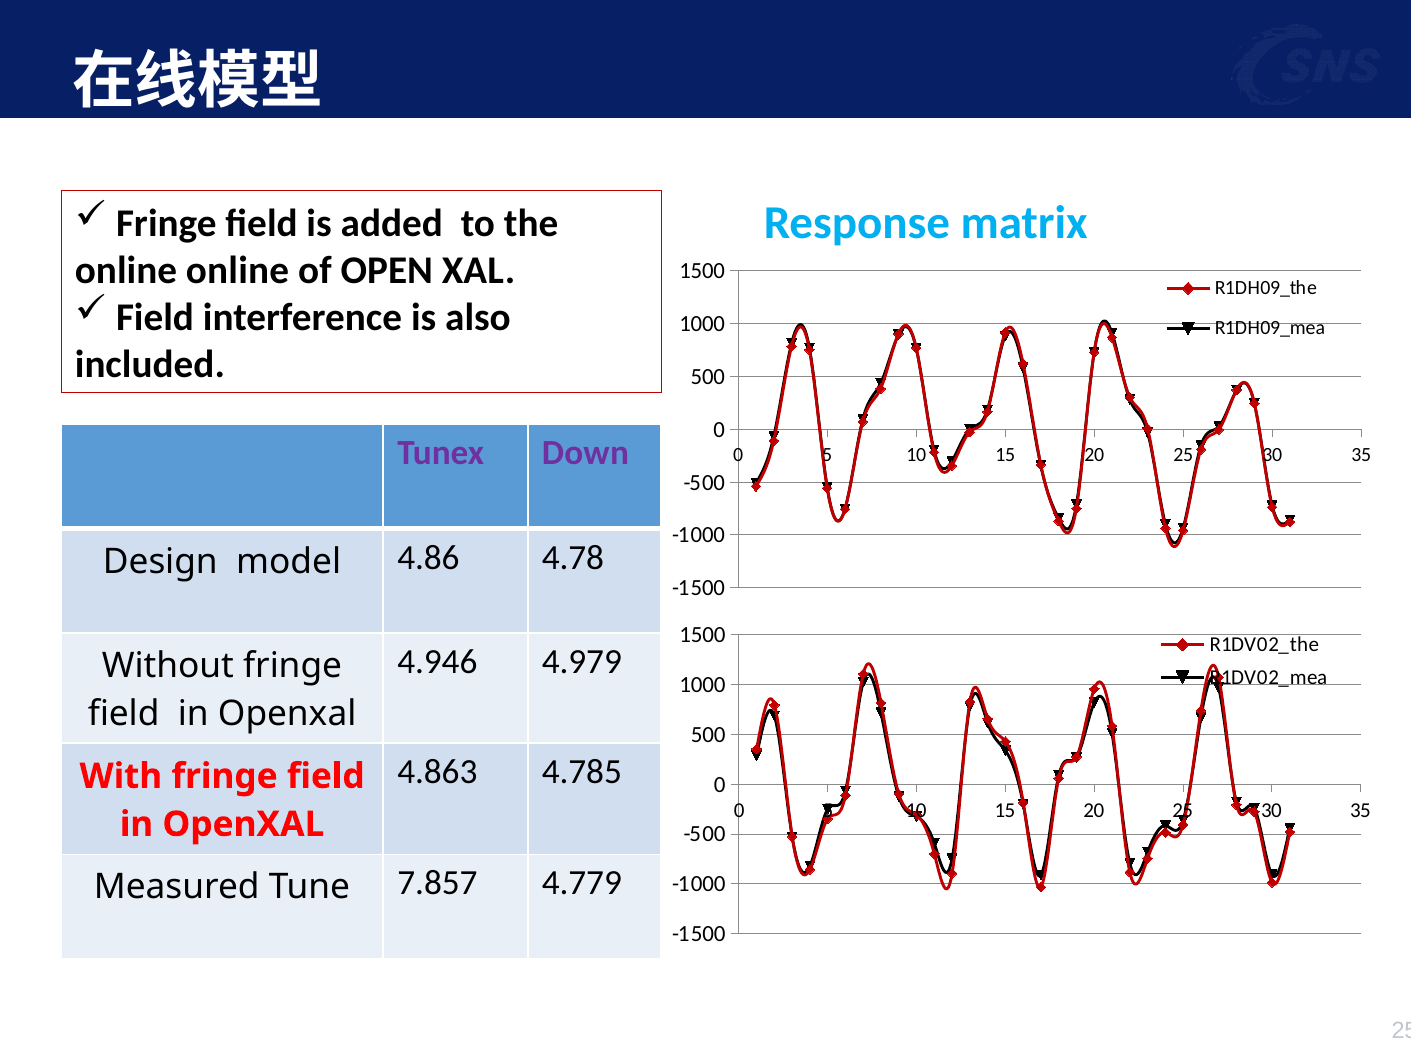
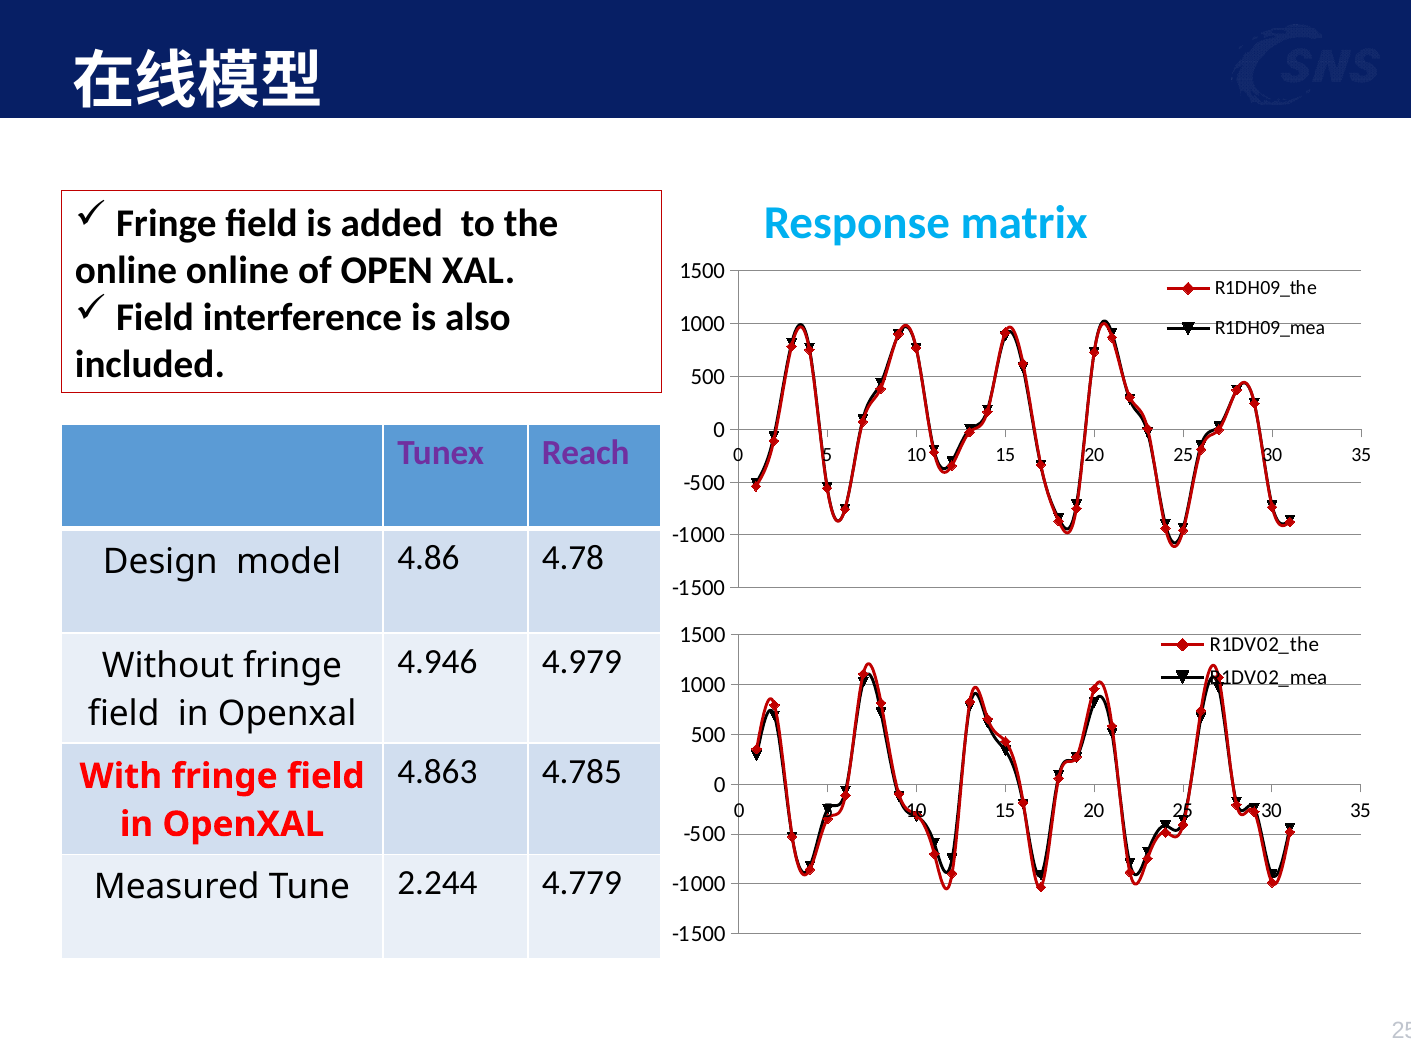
Down: Down -> Reach (586, 453)
7.857: 7.857 -> 2.244 (437, 884)
